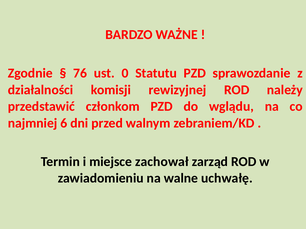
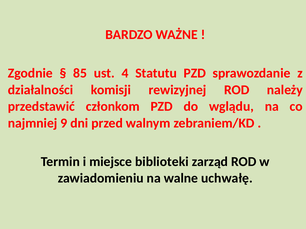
76: 76 -> 85 (80, 73)
0: 0 -> 4 (125, 73)
6: 6 -> 9 (64, 123)
zachował: zachował -> biblioteki (162, 162)
